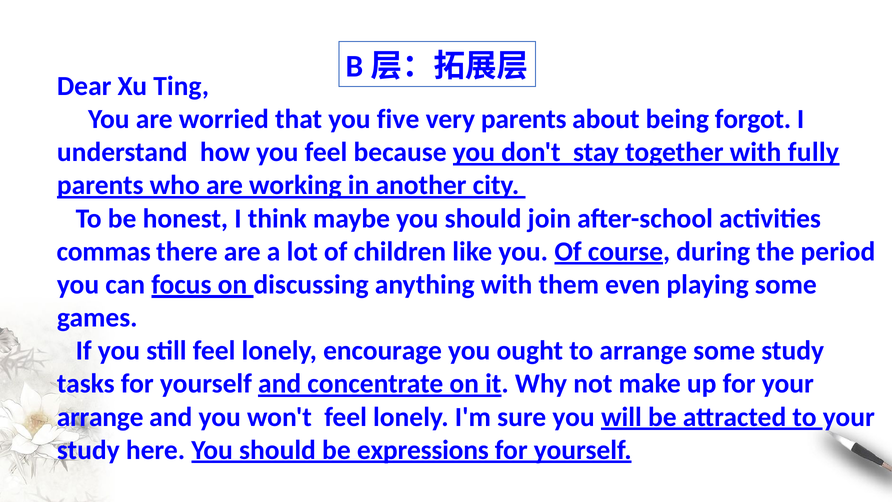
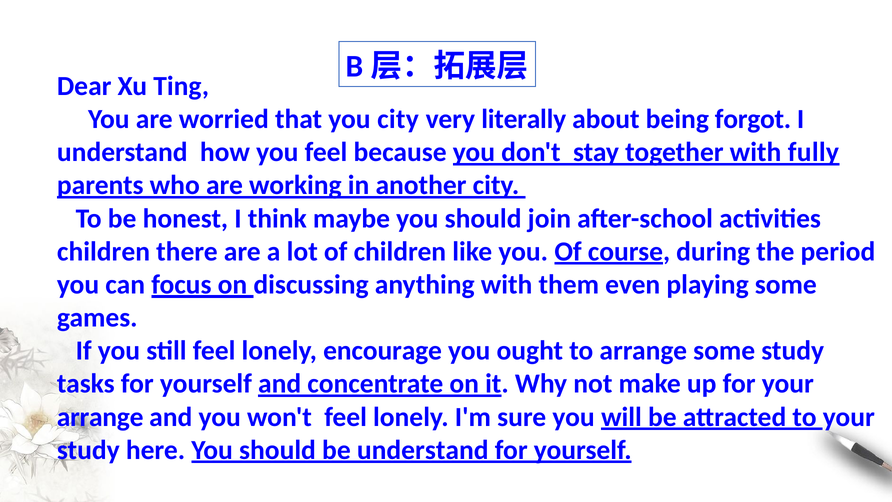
you five: five -> city (398, 119)
very parents: parents -> literally (524, 119)
commas: commas -> children (104, 251)
be expressions: expressions -> understand (423, 450)
